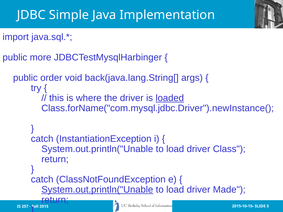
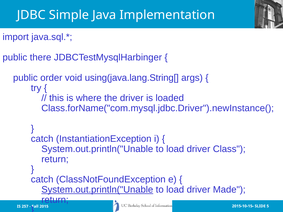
more: more -> there (41, 57)
back(java.lang.String[: back(java.lang.String[ -> using(java.lang.String[ (132, 78)
loaded underline: present -> none (170, 98)
